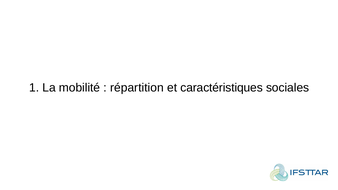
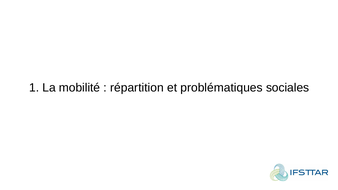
caractéristiques: caractéristiques -> problématiques (222, 88)
